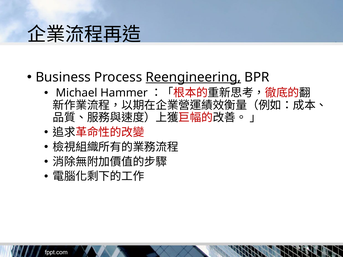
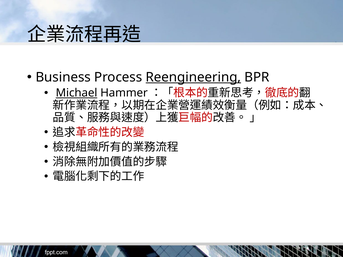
Michael underline: none -> present (77, 93)
